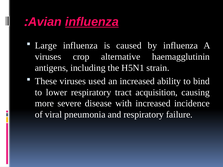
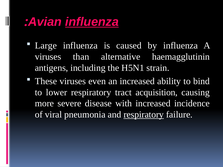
crop: crop -> than (81, 57)
used: used -> even (97, 81)
respiratory underline: none -> present (144, 115)
